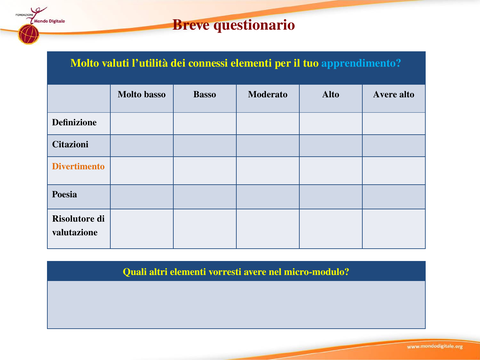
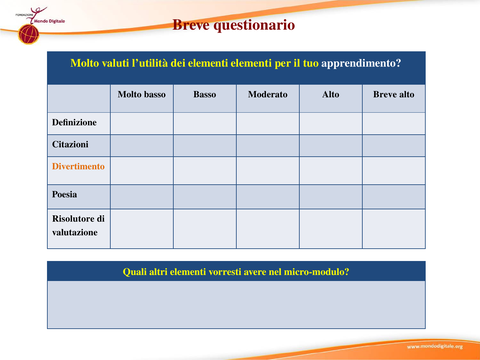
dei connessi: connessi -> elementi (208, 63)
apprendimento colour: light blue -> white (362, 63)
Alto Avere: Avere -> Breve (385, 94)
